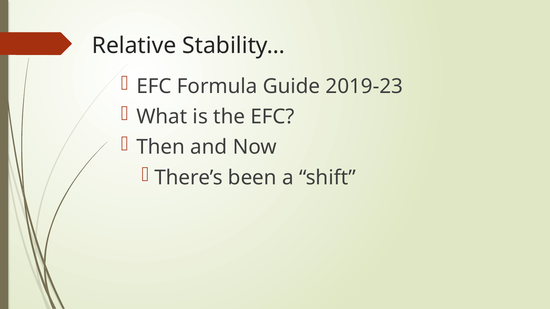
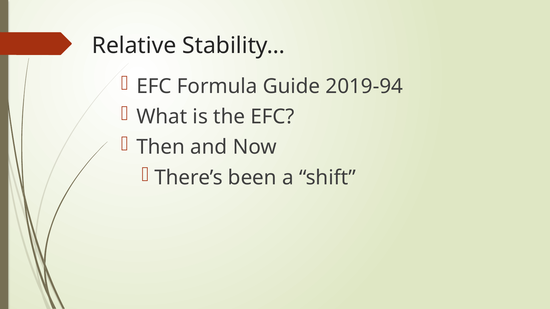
2019-23: 2019-23 -> 2019-94 (364, 86)
